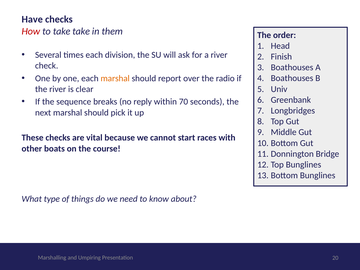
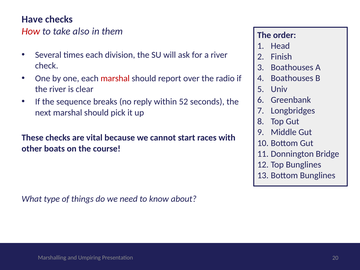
take take: take -> also (81, 31)
marshal colour: orange -> red (115, 78)
70: 70 -> 52 (183, 102)
